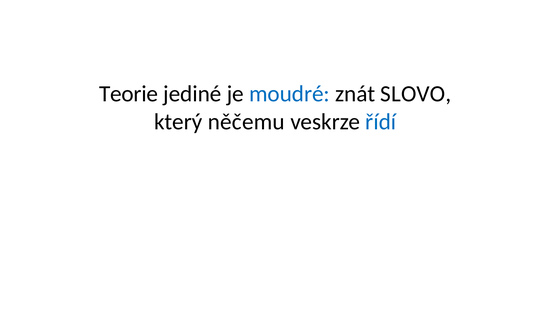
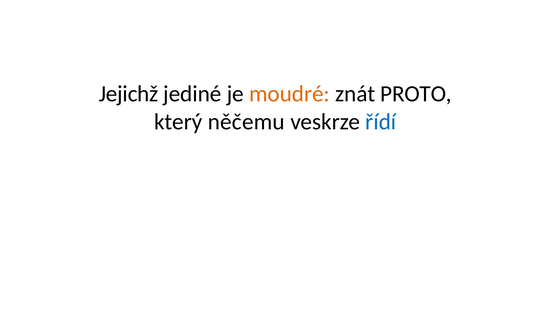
Teorie: Teorie -> Jejichž (129, 94)
moudré colour: blue -> orange (289, 94)
SLOVO: SLOVO -> PROTO (416, 94)
